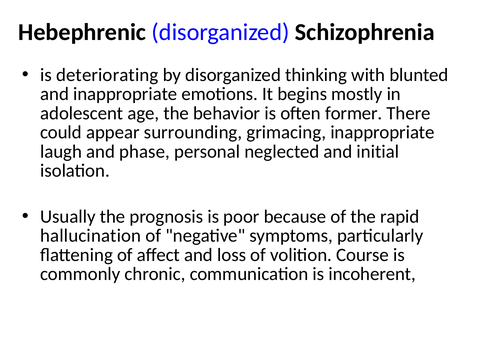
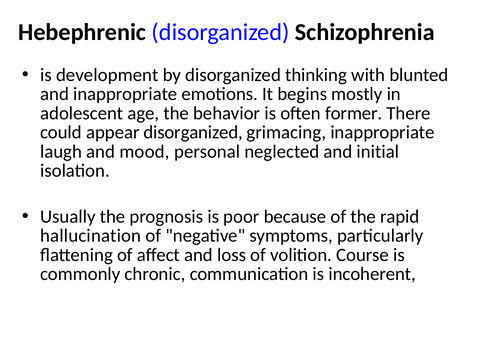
deteriorating: deteriorating -> development (107, 75)
appear surrounding: surrounding -> disorganized (193, 132)
phase: phase -> mood (145, 152)
